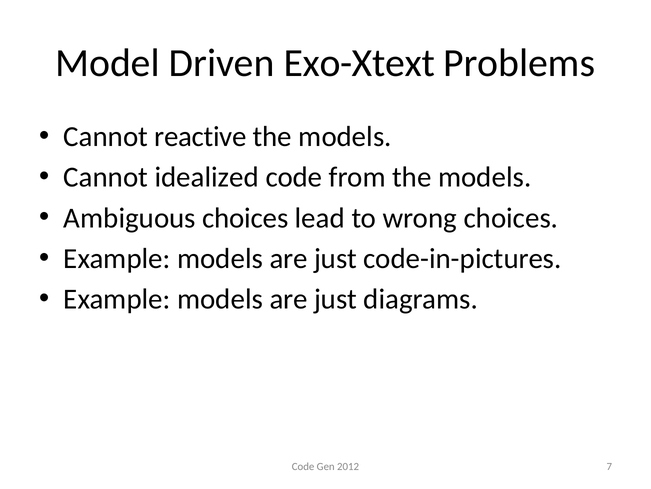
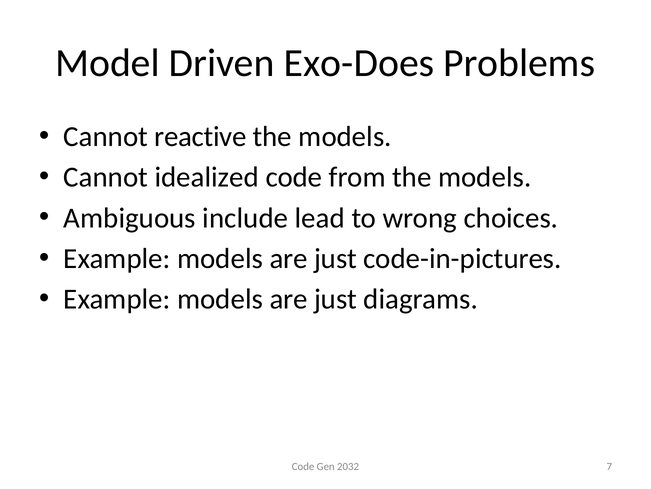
Exo-Xtext: Exo-Xtext -> Exo-Does (359, 63)
Ambiguous choices: choices -> include (245, 218)
2012: 2012 -> 2032 (348, 466)
